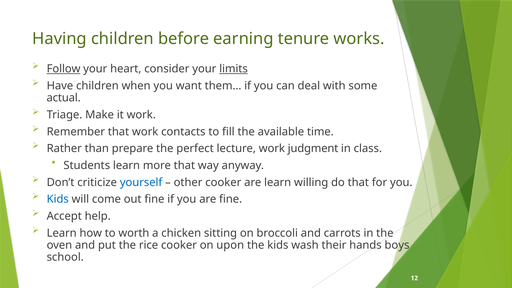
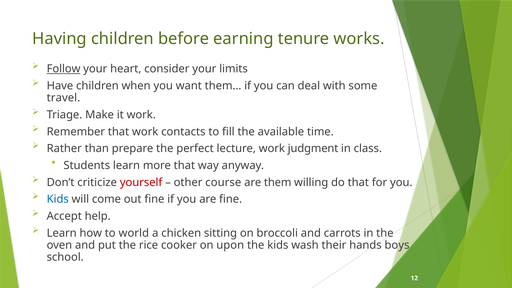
limits underline: present -> none (234, 69)
actual: actual -> travel (63, 98)
yourself colour: blue -> red (141, 182)
other cooker: cooker -> course (223, 182)
are learn: learn -> them (278, 182)
worth: worth -> world (134, 233)
